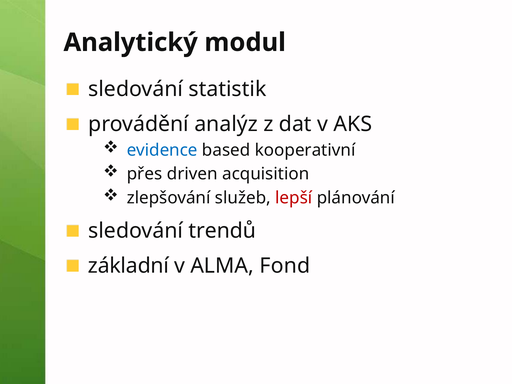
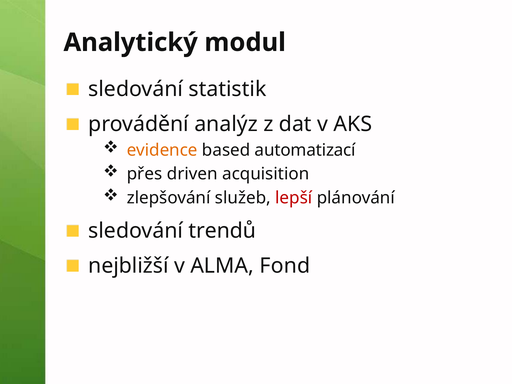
evidence colour: blue -> orange (162, 150)
kooperativní: kooperativní -> automatizací (305, 150)
základní: základní -> nejbližší (128, 266)
